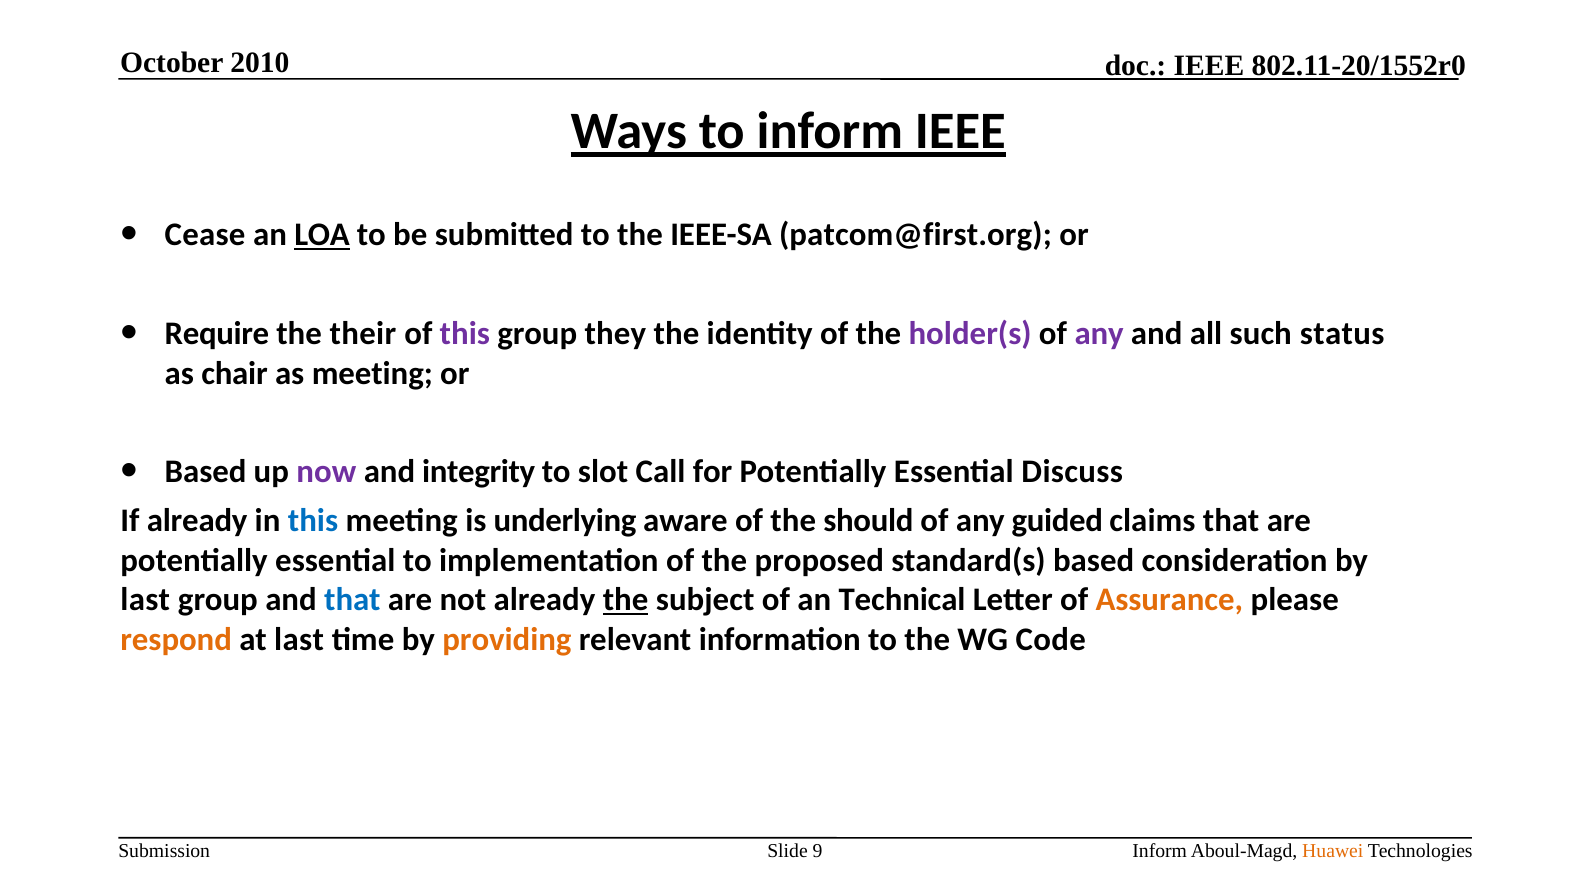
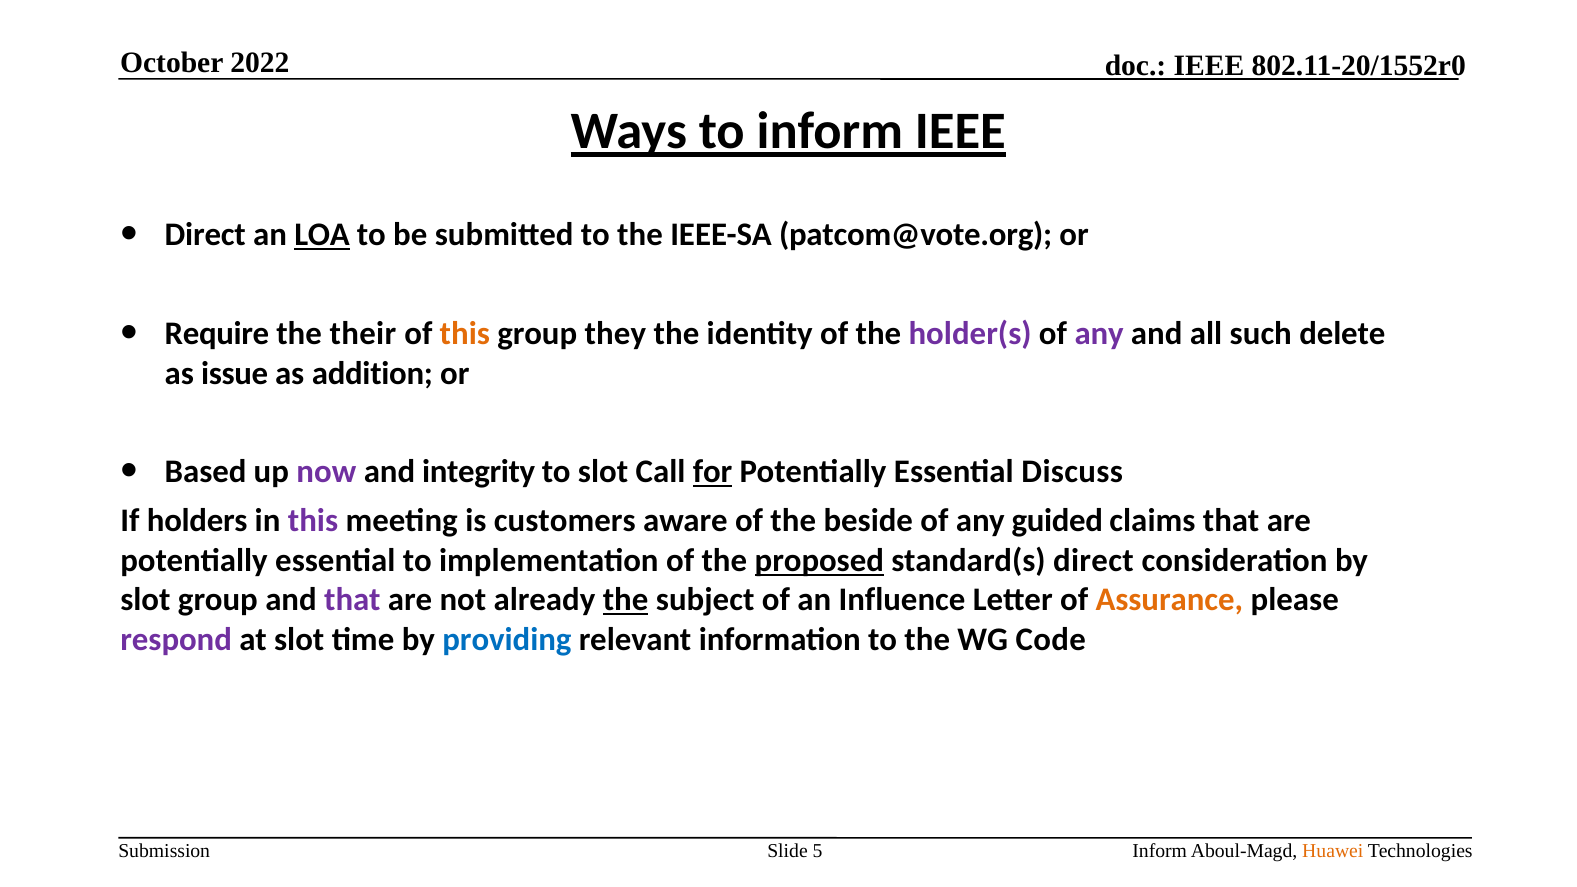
2010: 2010 -> 2022 (260, 63)
Cease: Cease -> Direct (205, 235)
patcom@first.org: patcom@first.org -> patcom@vote.org (916, 235)
this colour: purple -> orange (465, 334)
status: status -> delete (1342, 334)
chair: chair -> issue (235, 373)
as meeting: meeting -> addition (372, 373)
for underline: none -> present (713, 472)
If already: already -> holders (197, 521)
this colour: blue -> purple (313, 521)
underlying: underlying -> customers (565, 521)
should: should -> beside (868, 521)
proposed underline: none -> present (819, 561)
standard(s based: based -> direct (1093, 561)
last: last -> slot (145, 600)
that colour: blue -> purple (352, 600)
Technical: Technical -> Influence (902, 600)
respond colour: orange -> purple (176, 639)
at last: last -> slot (299, 639)
providing colour: orange -> blue (507, 639)
9: 9 -> 5 (818, 851)
